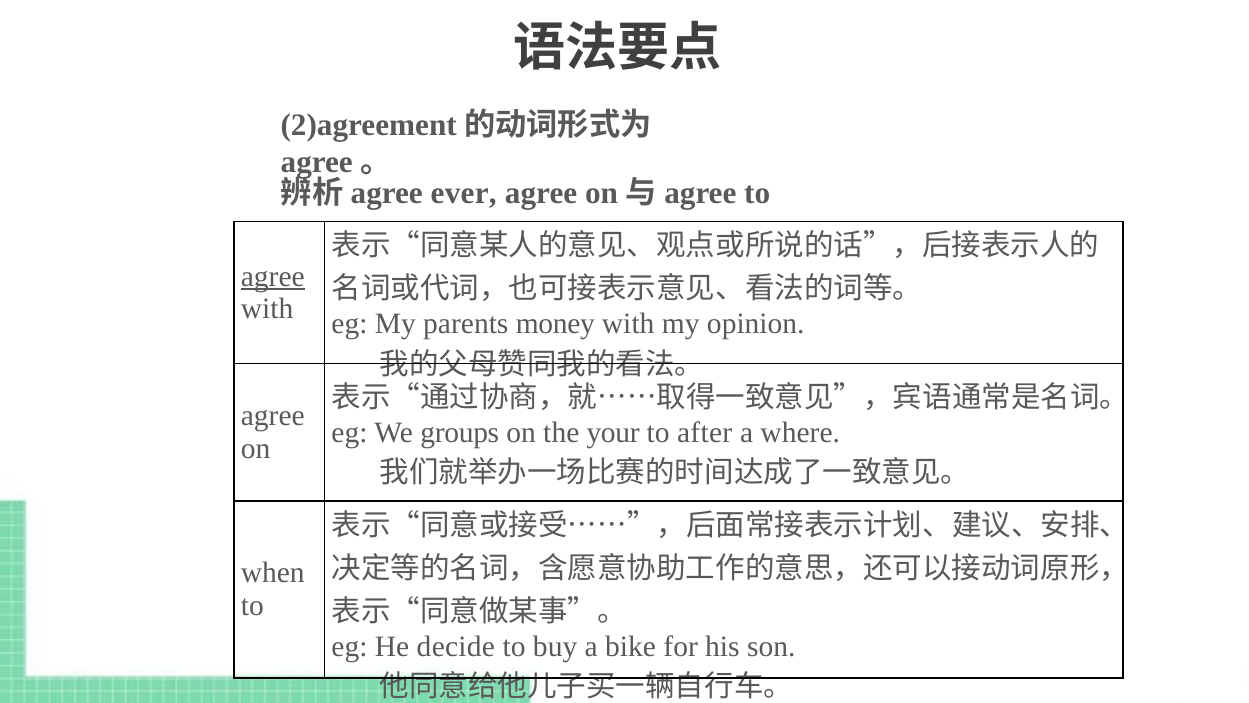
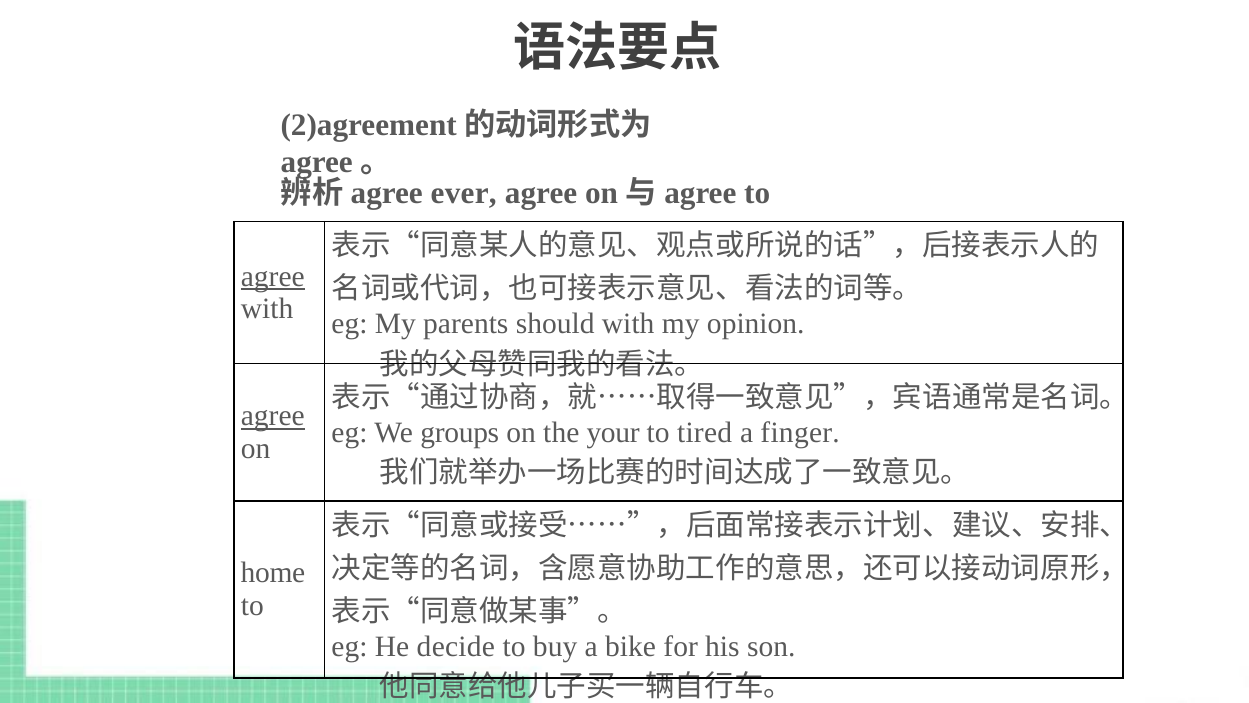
money: money -> should (555, 324)
agree underline: none -> present (273, 416)
after: after -> tired (705, 432)
where: where -> finger (800, 432)
when: when -> home (273, 573)
